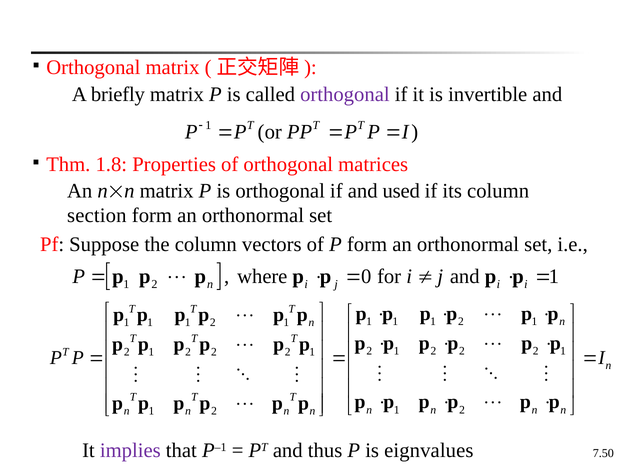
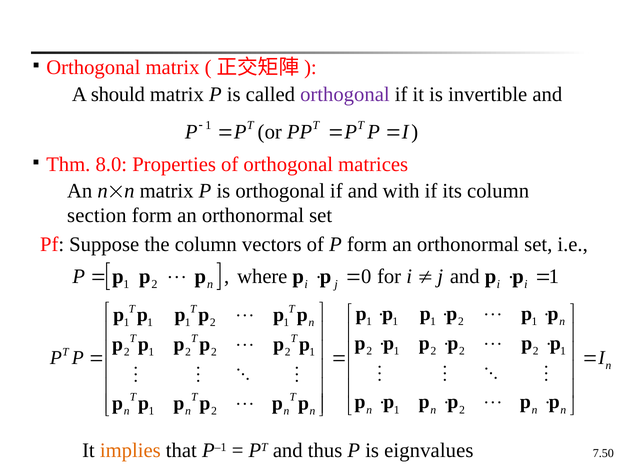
briefly: briefly -> should (118, 94)
1.8: 1.8 -> 8.0 (111, 164)
used: used -> with (401, 191)
implies colour: purple -> orange (130, 451)
